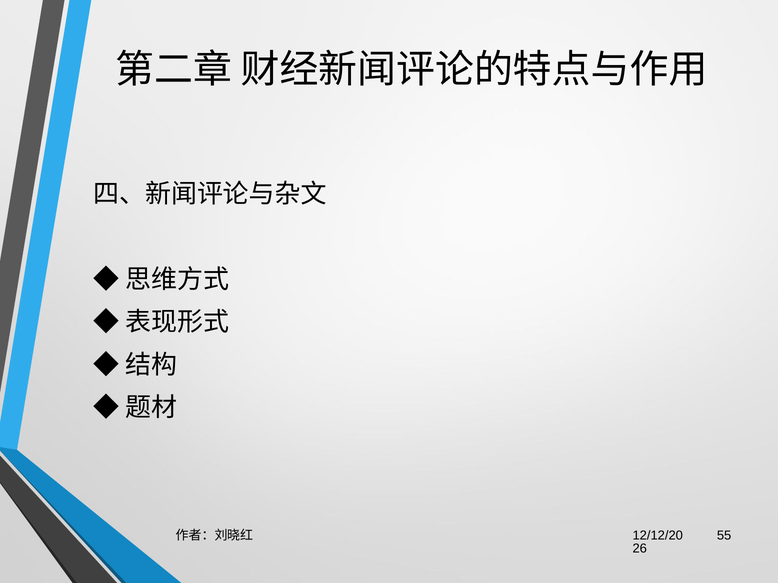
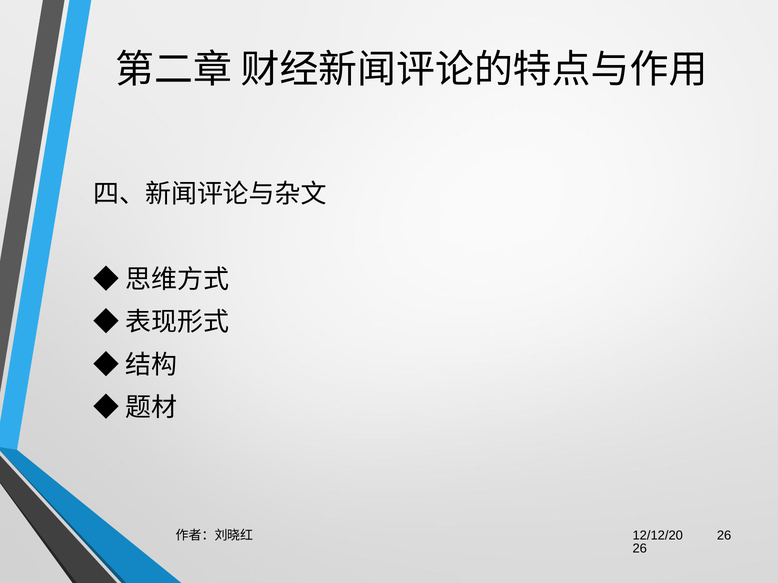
55: 55 -> 26 (724, 536)
